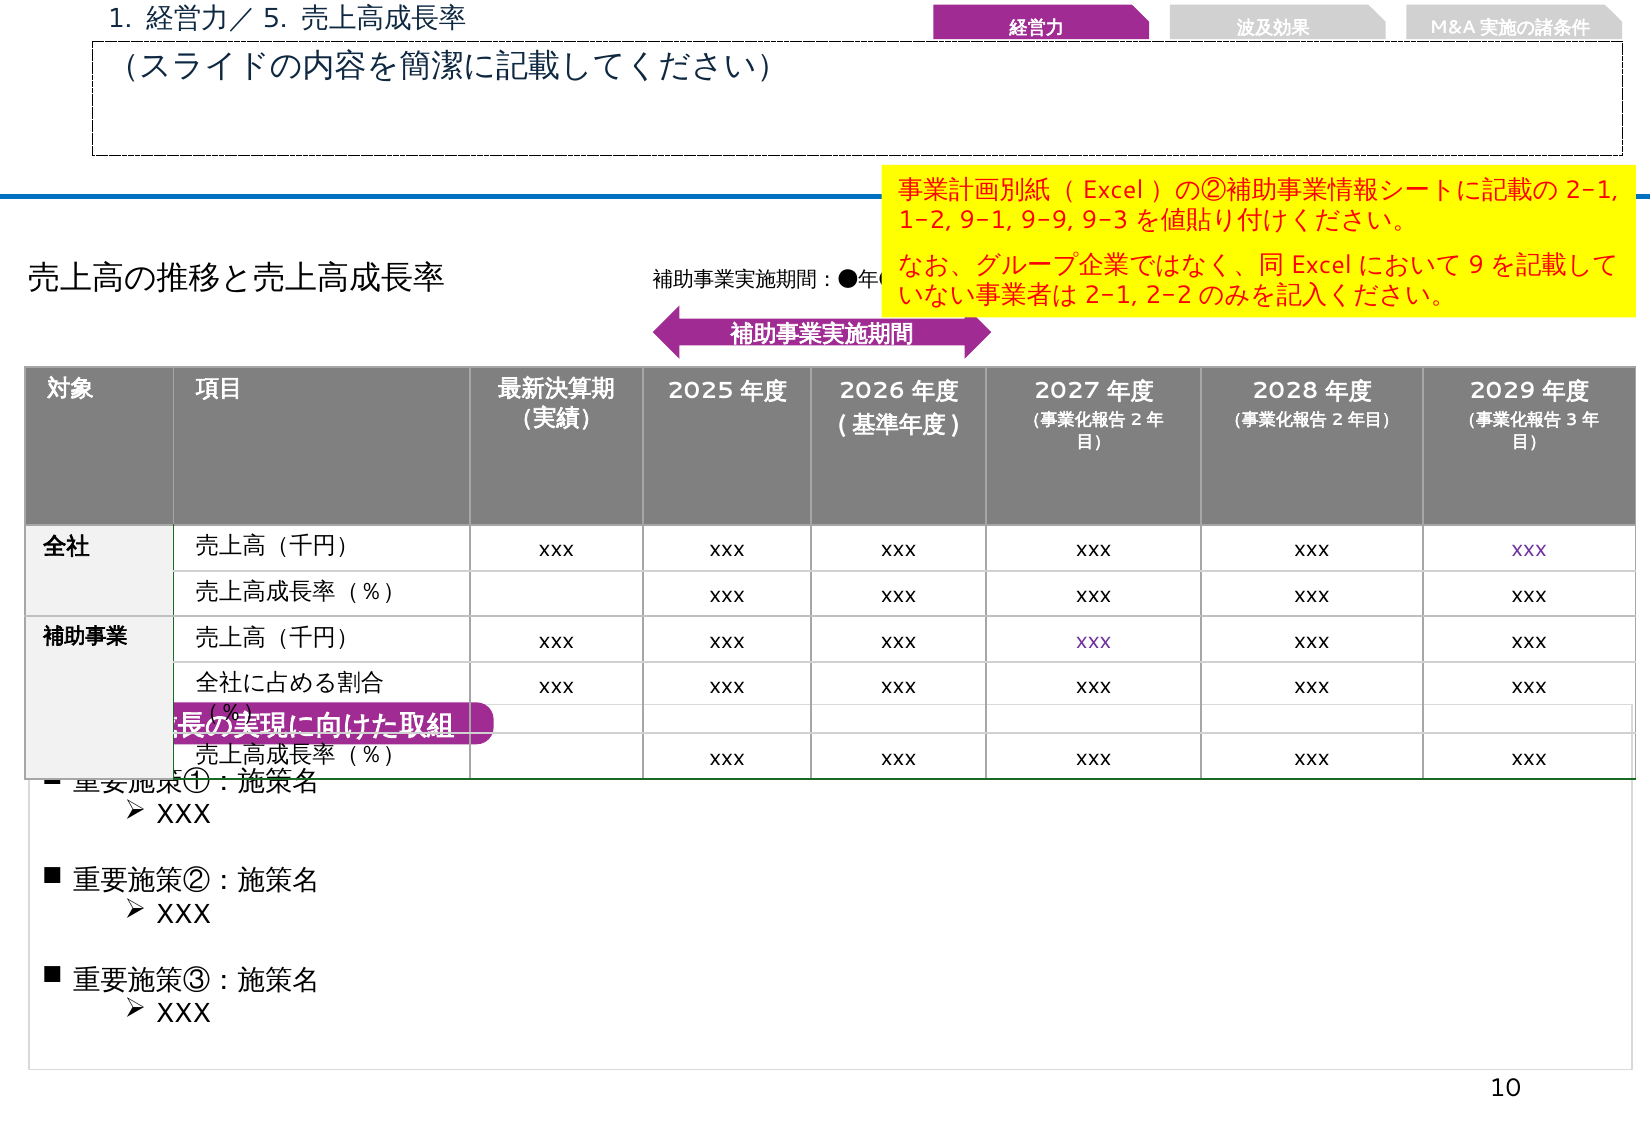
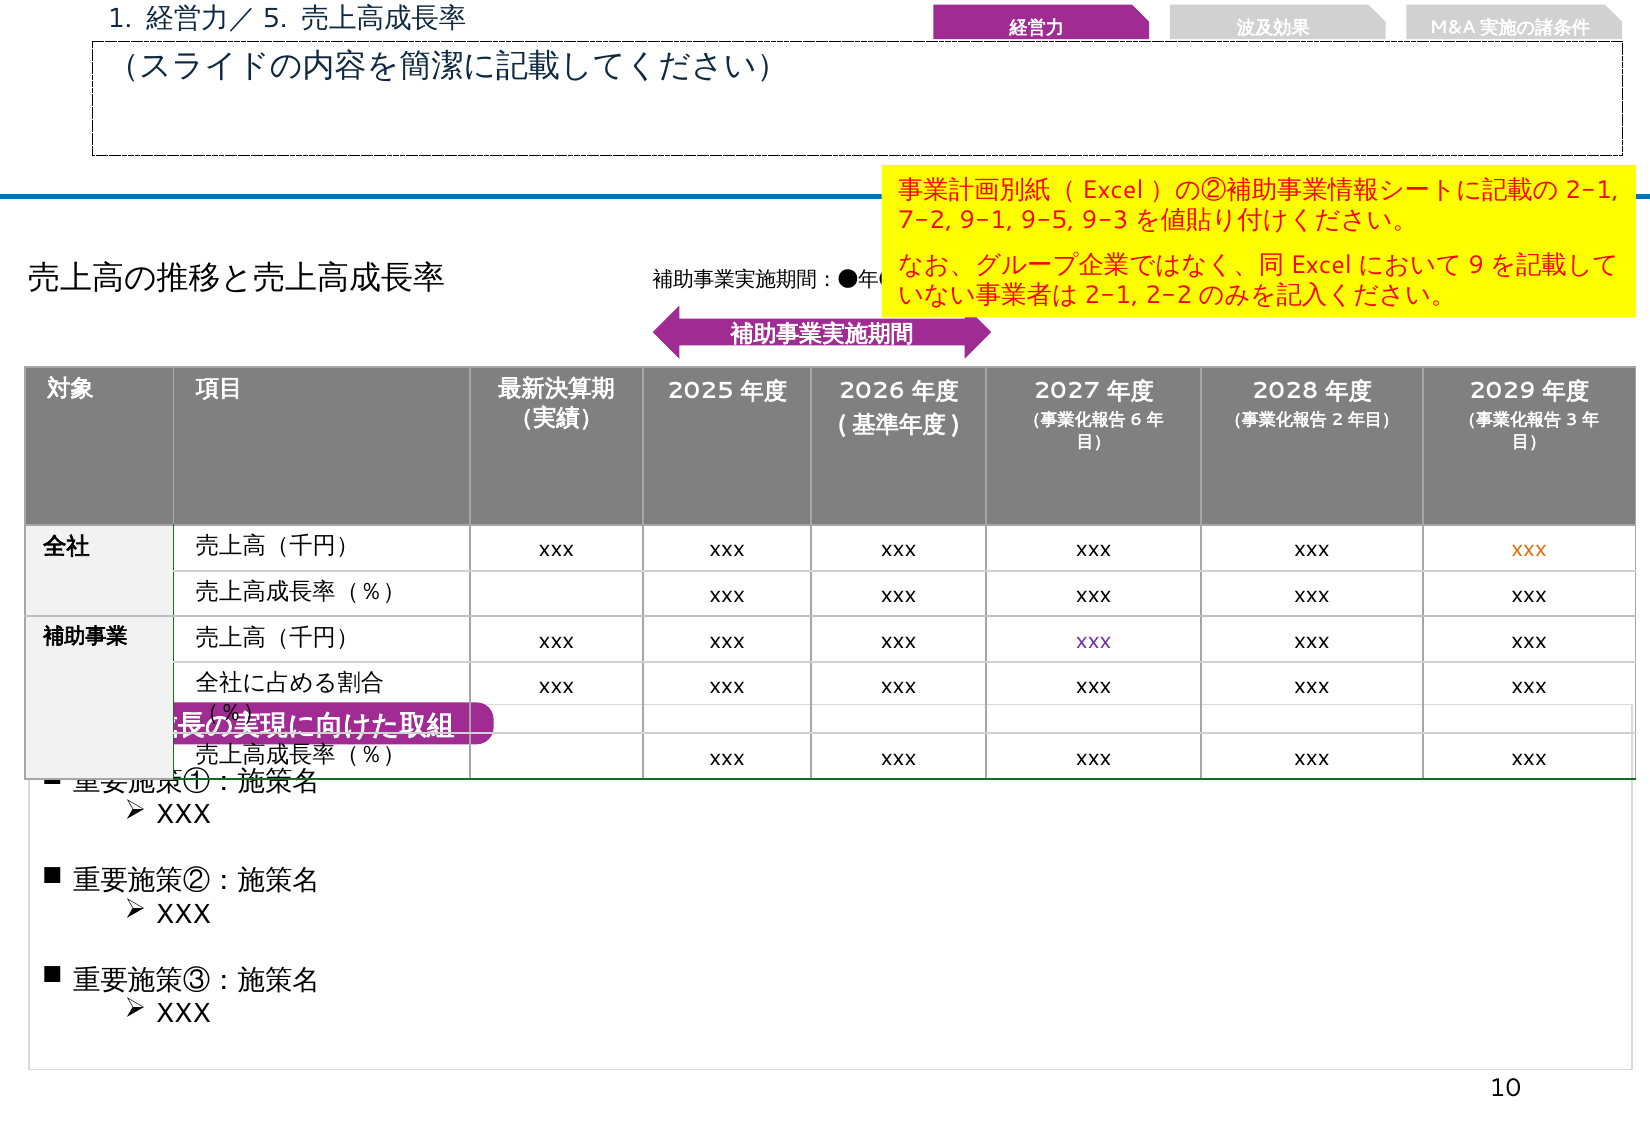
1-2: 1-2 -> 7-2 (925, 221)
9-9: 9-9 -> 9-5 (1047, 221)
2: 2 -> 6 (1136, 420)
xxx colour: purple -> orange (1529, 549)
